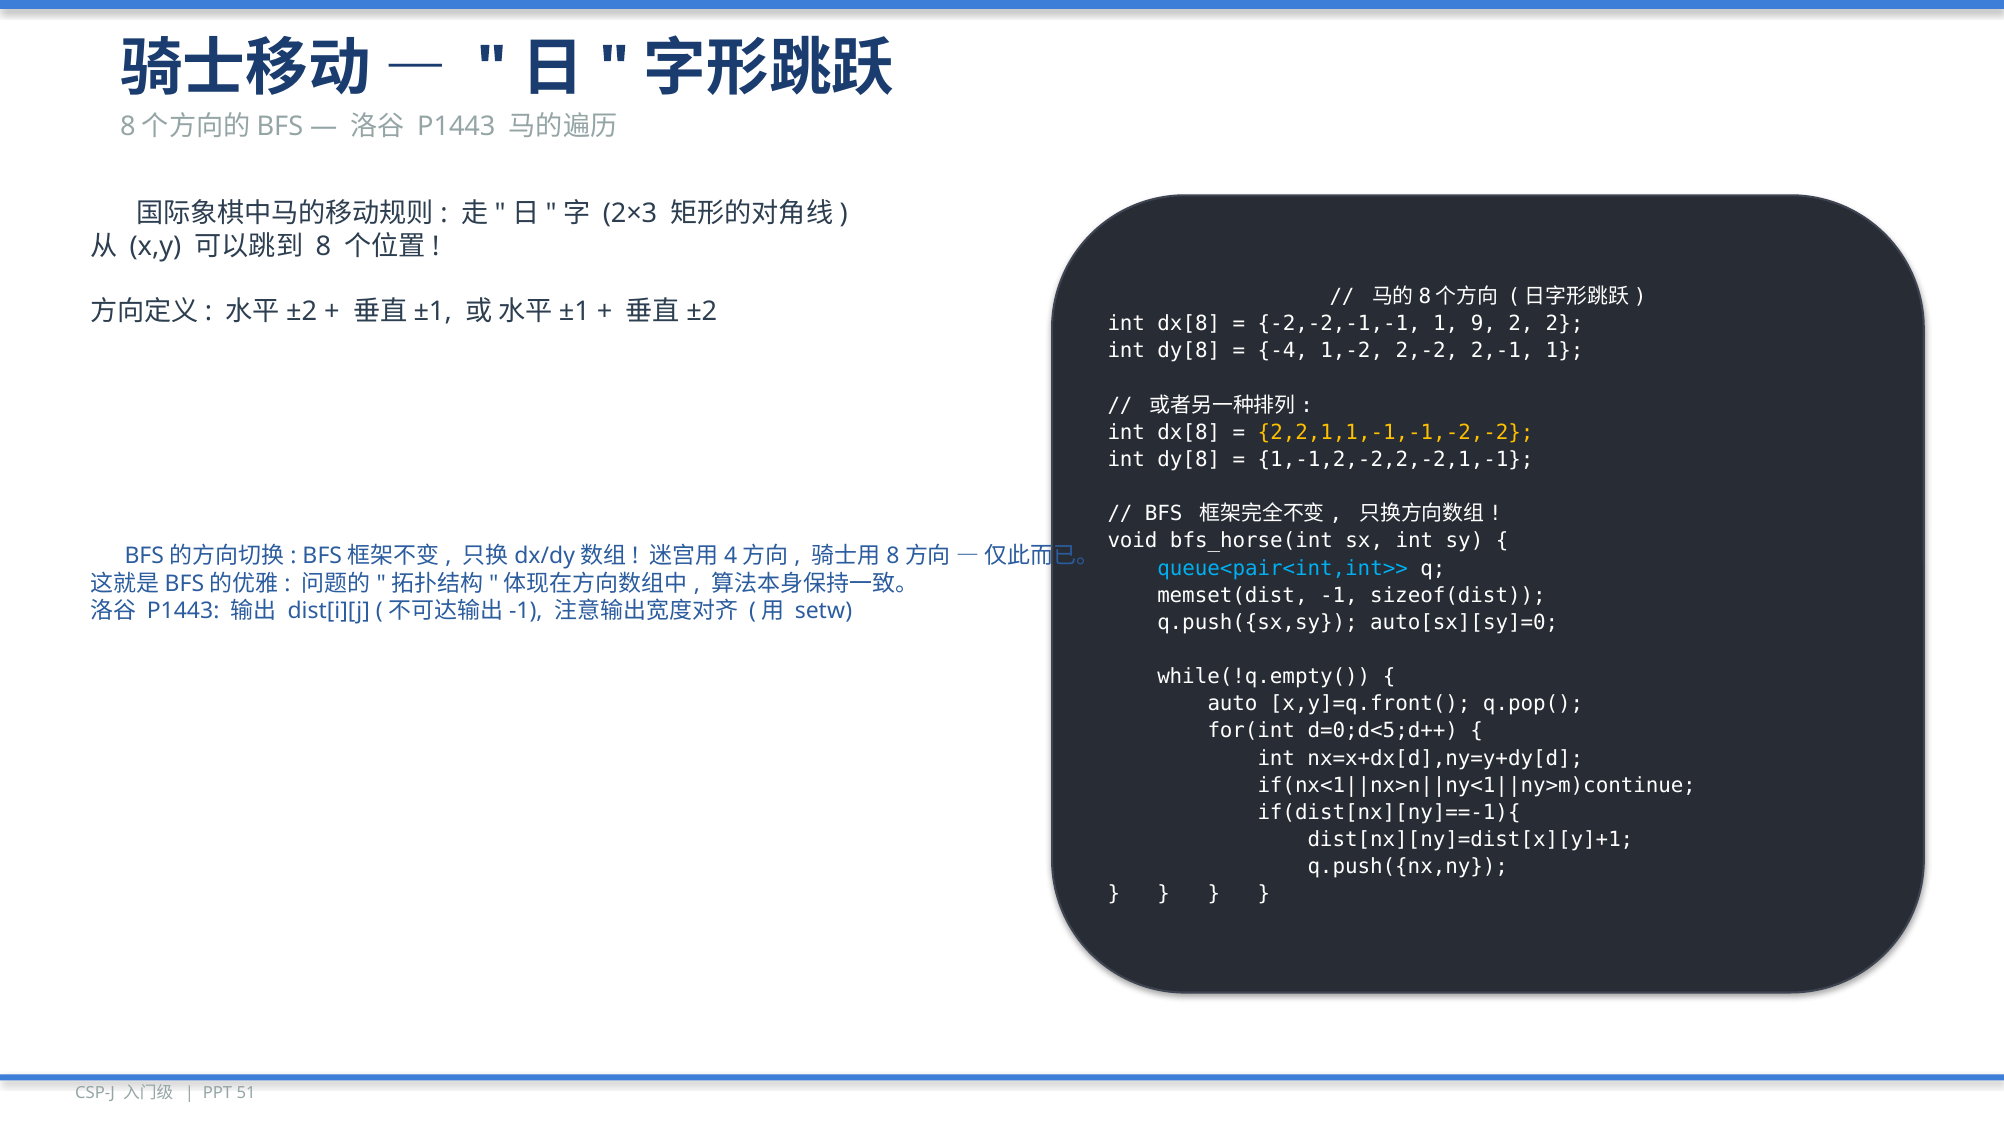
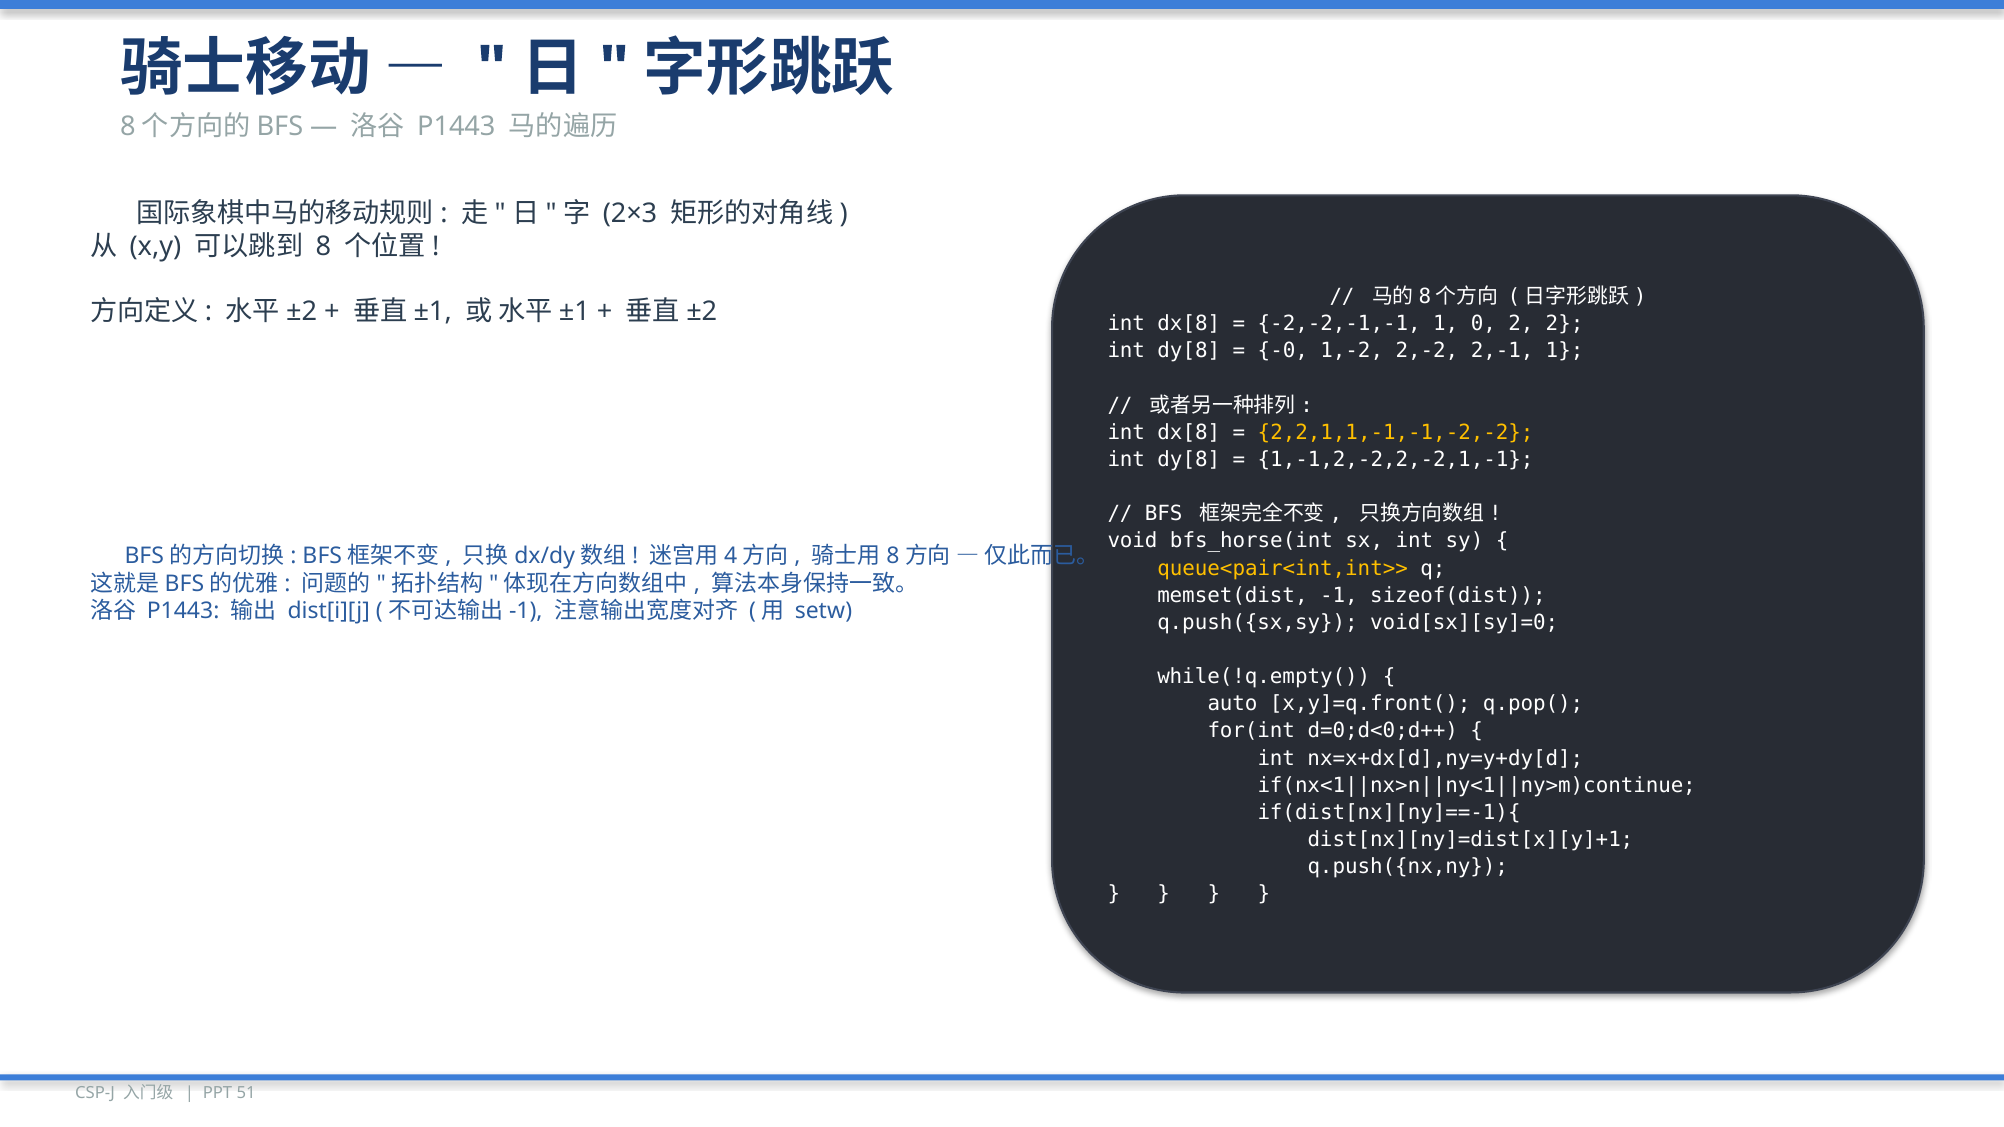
9: 9 -> 0 (1483, 324)
-4: -4 -> -0 (1283, 351)
queue<pair<int,int>> colour: light blue -> yellow (1283, 568)
auto[sx][sy]=0: auto[sx][sy]=0 -> void[sx][sy]=0 (1464, 623)
d=0;d<5;d++: d=0;d<5;d++ -> d=0;d<0;d++ (1383, 731)
